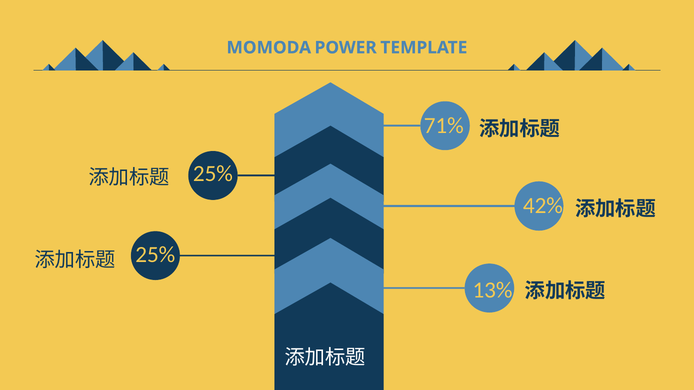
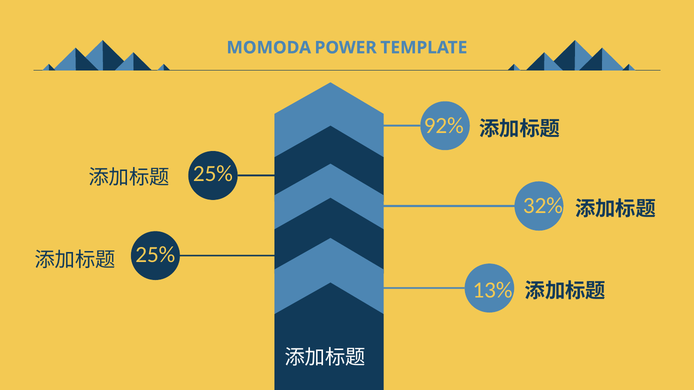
71%: 71% -> 92% (444, 126)
42%: 42% -> 32% (543, 206)
